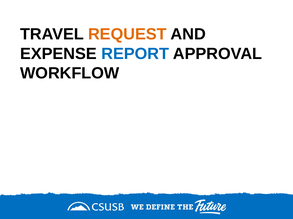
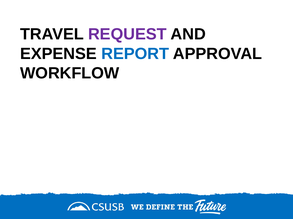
REQUEST colour: orange -> purple (127, 34)
